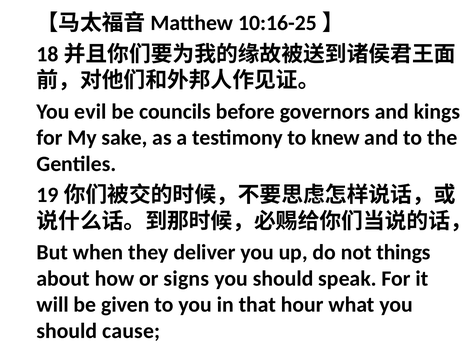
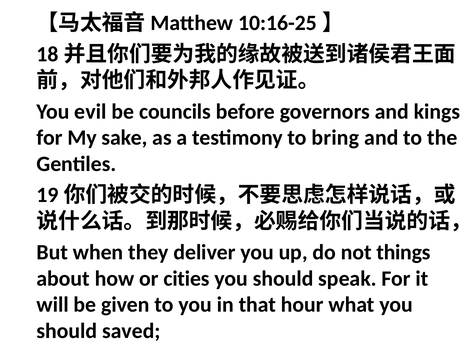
knew: knew -> bring (335, 137)
signs: signs -> cities (187, 278)
cause: cause -> saved (131, 330)
